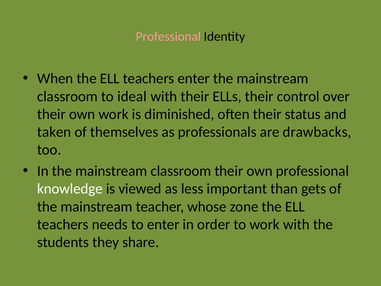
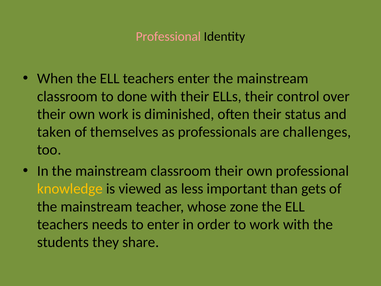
ideal: ideal -> done (132, 96)
drawbacks: drawbacks -> challenges (317, 132)
knowledge colour: white -> yellow (70, 189)
